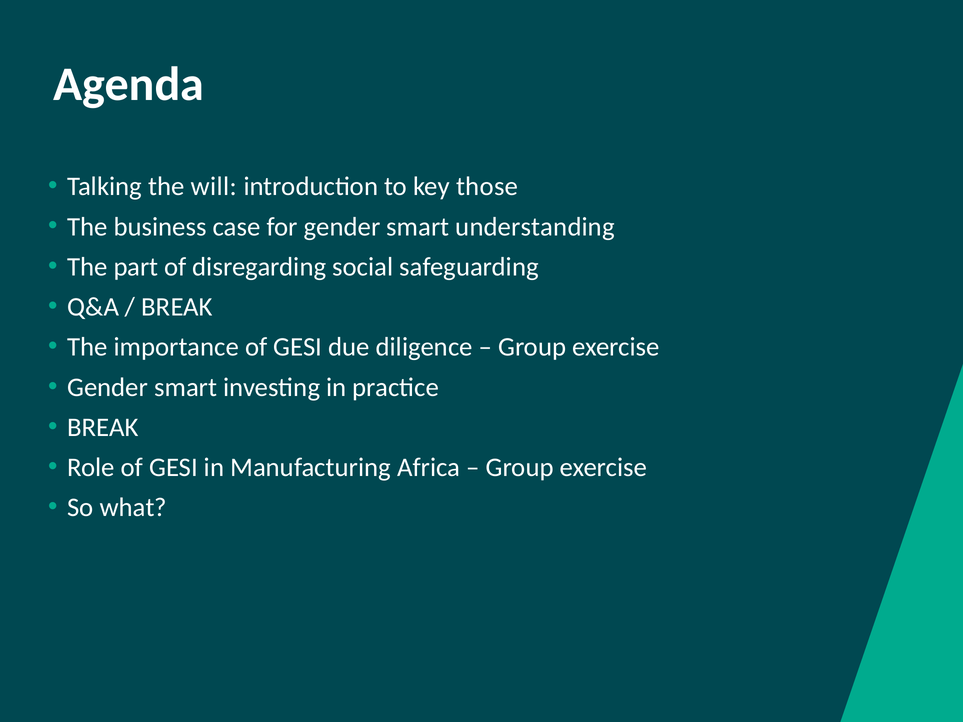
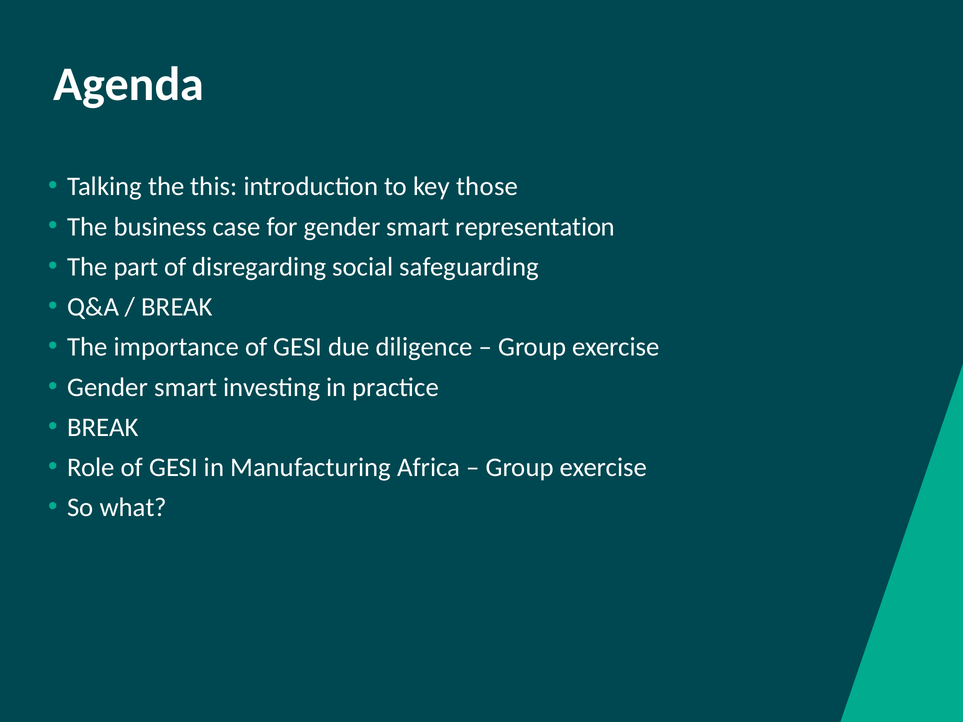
will: will -> this (214, 187)
understanding: understanding -> representation (535, 227)
